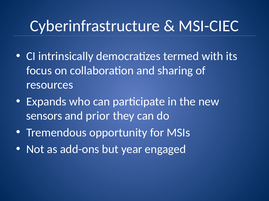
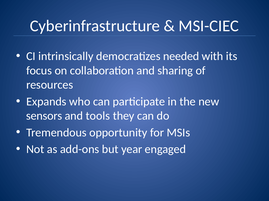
termed: termed -> needed (181, 56)
prior: prior -> tools (98, 116)
